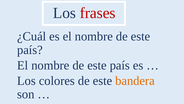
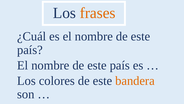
frases colour: red -> orange (98, 13)
